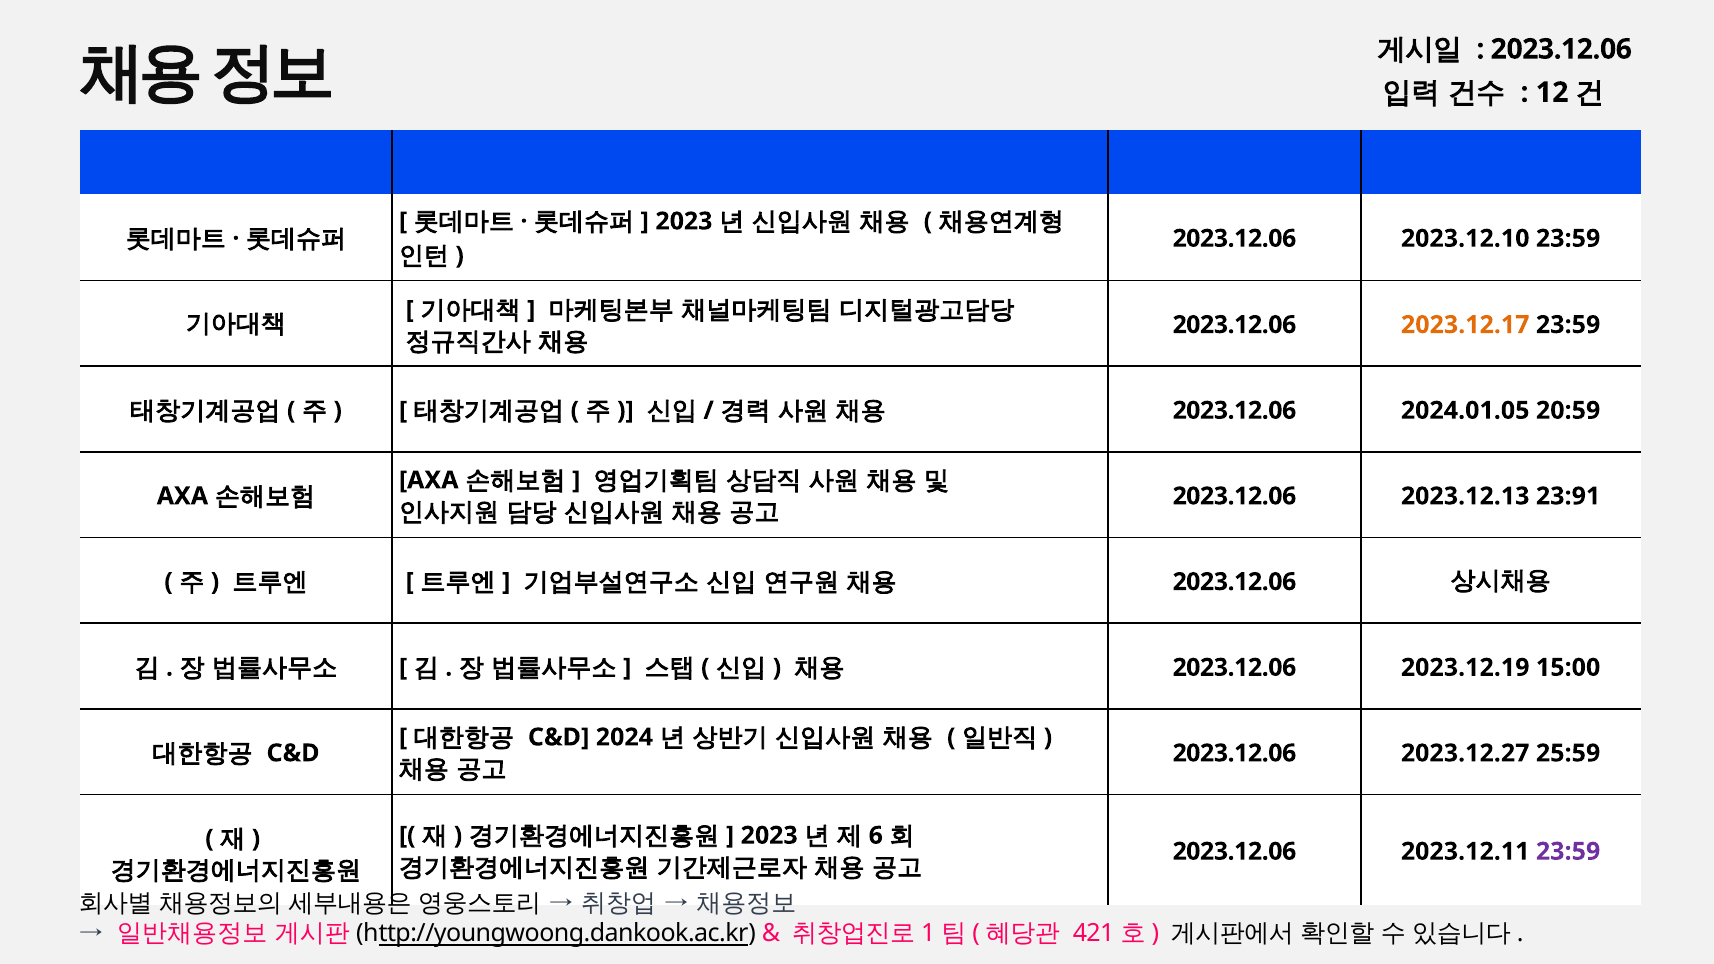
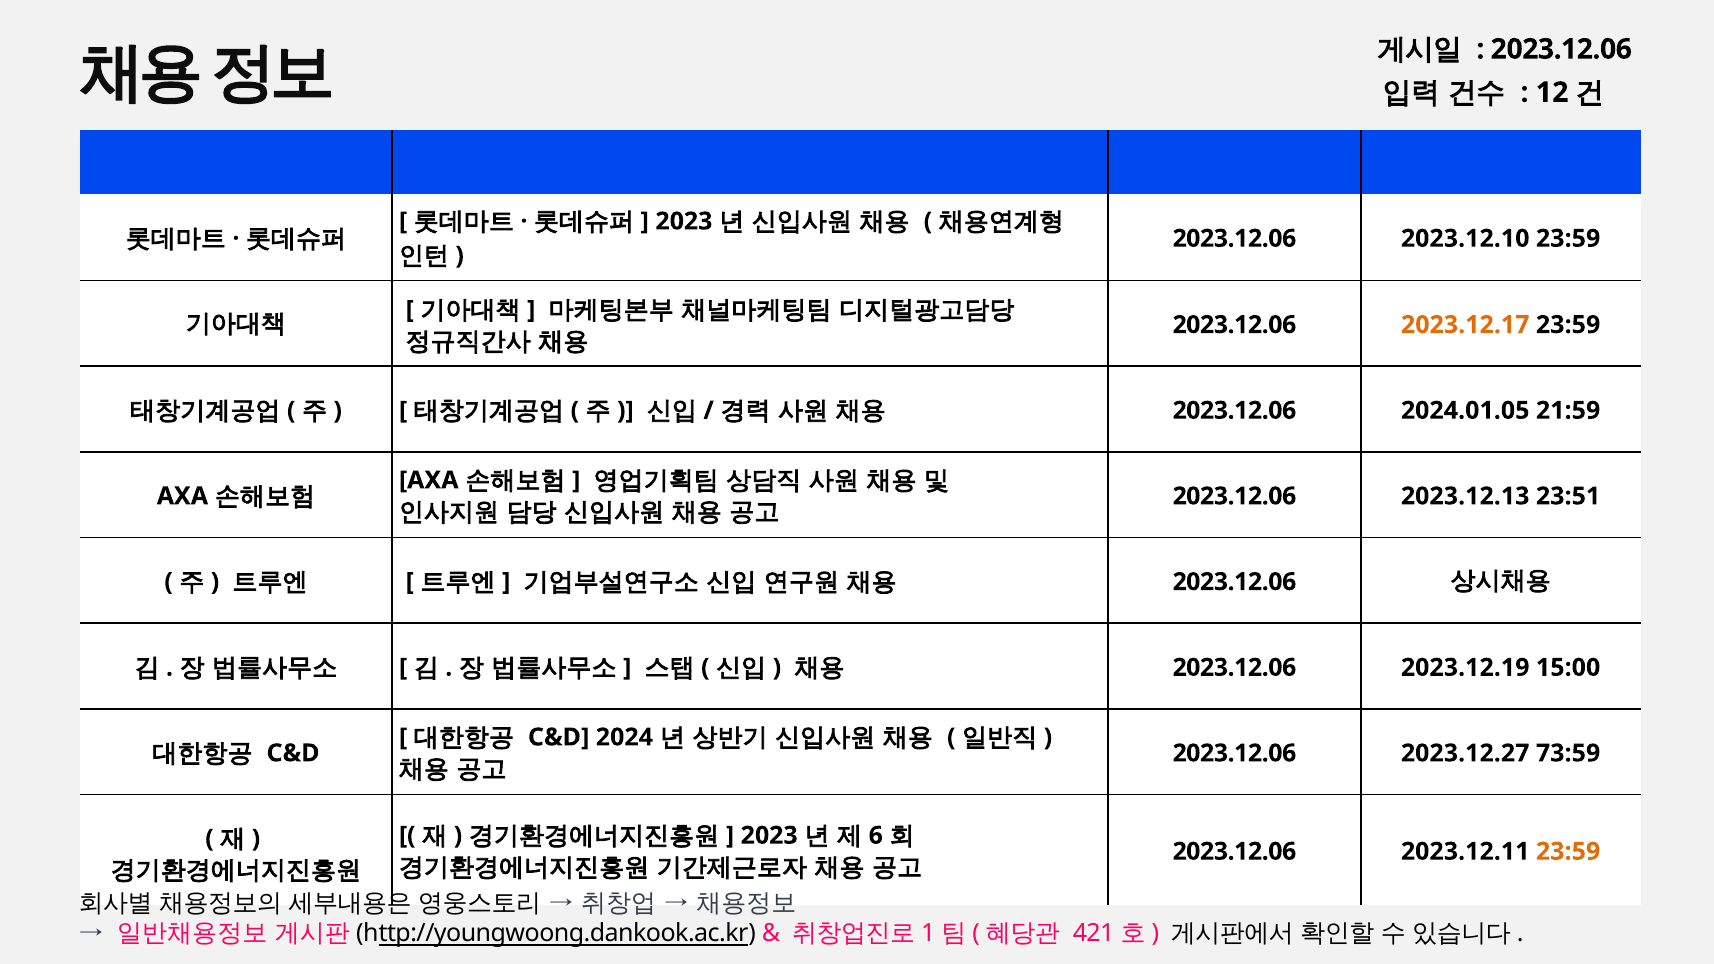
20:59: 20:59 -> 21:59 (1568, 411)
23:91: 23:91 -> 23:51 (1568, 496)
25:59: 25:59 -> 73:59 (1568, 753)
23:59 colour: purple -> orange (1568, 852)
